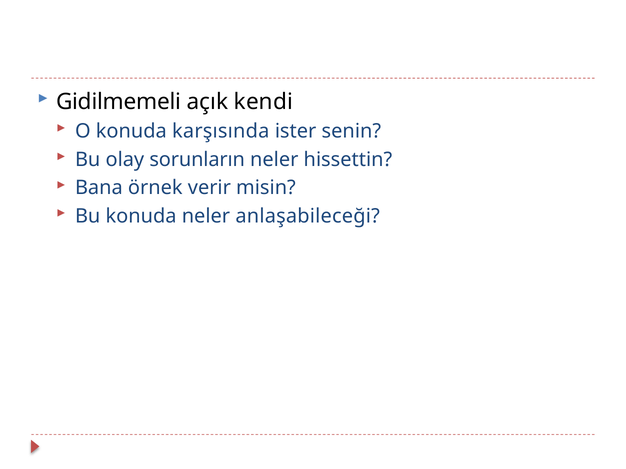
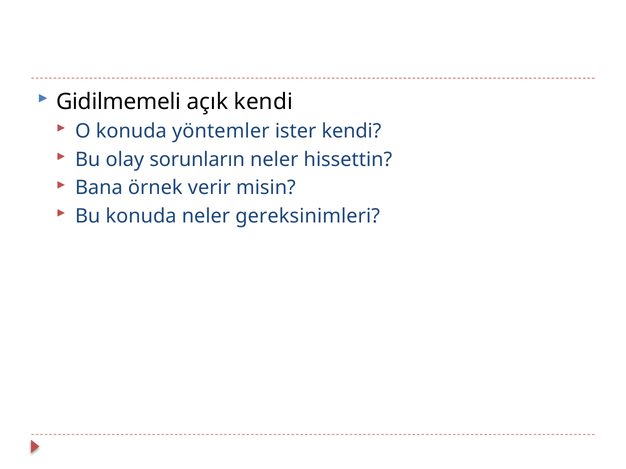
karşısında: karşısında -> yöntemler (221, 131)
ister senin: senin -> kendi (351, 131)
anlaşabileceği: anlaşabileceği -> gereksinimleri (308, 216)
